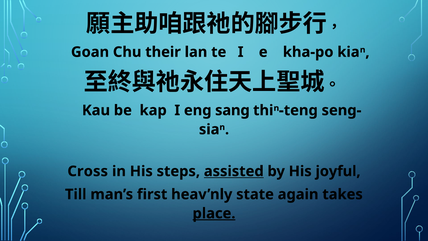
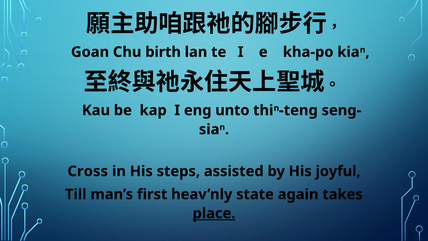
their: their -> birth (163, 52)
sang: sang -> unto (232, 110)
assisted underline: present -> none (234, 171)
